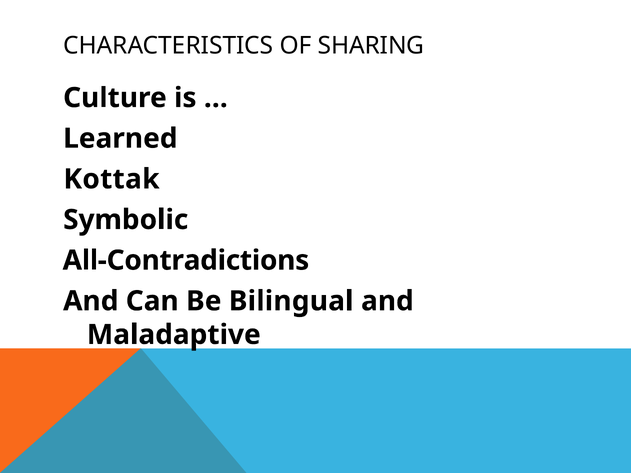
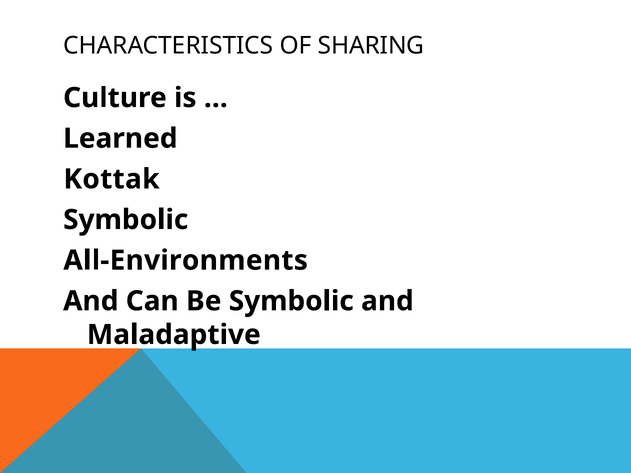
All-Contradictions: All-Contradictions -> All-Environments (186, 261)
Be Bilingual: Bilingual -> Symbolic (291, 301)
